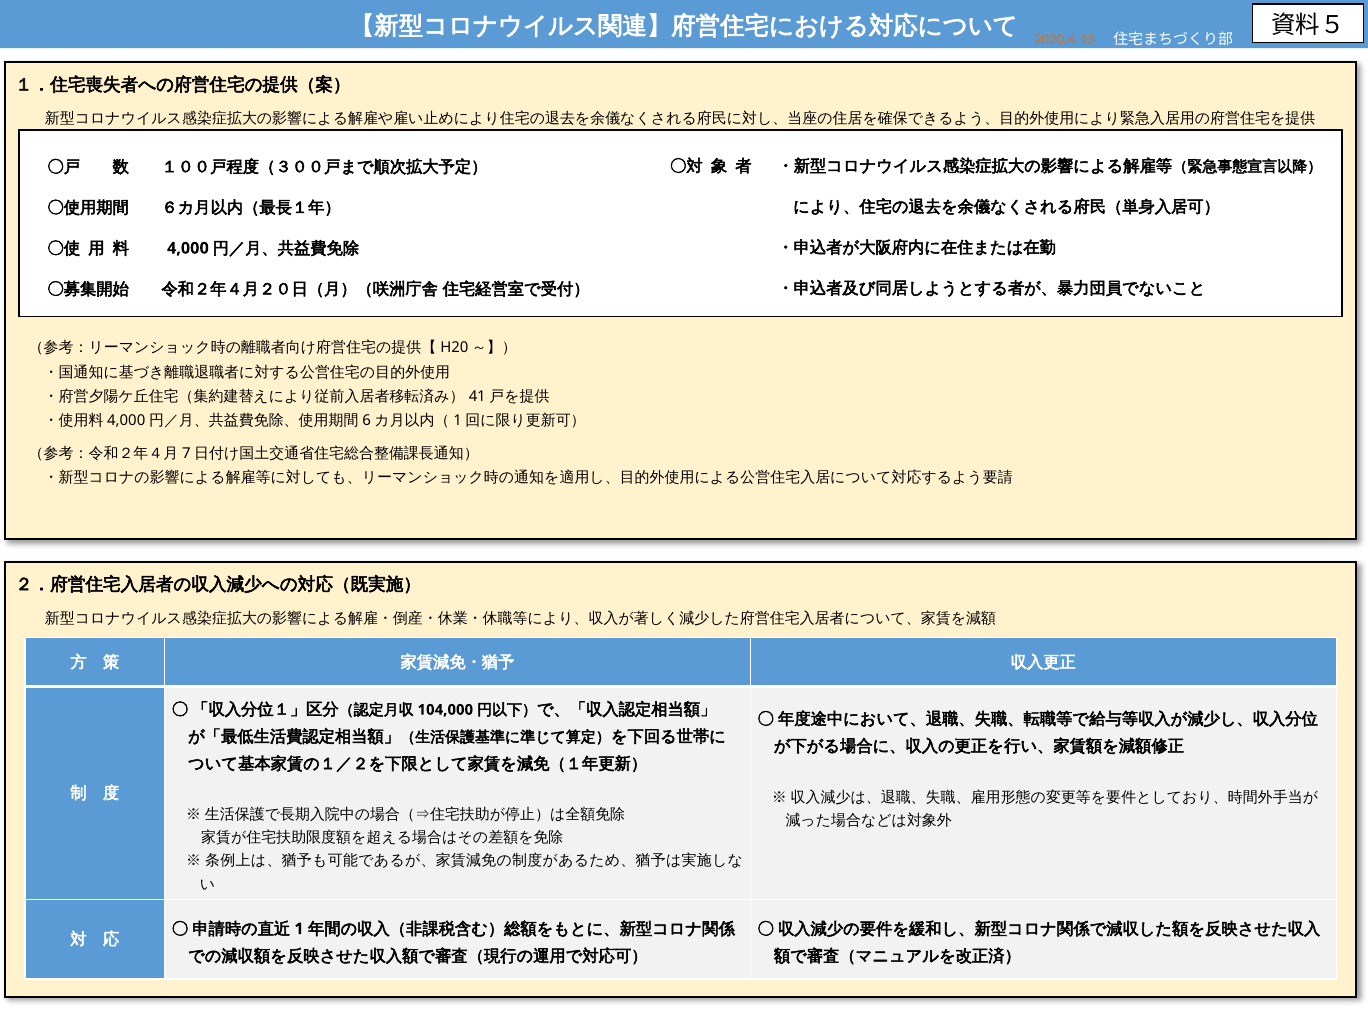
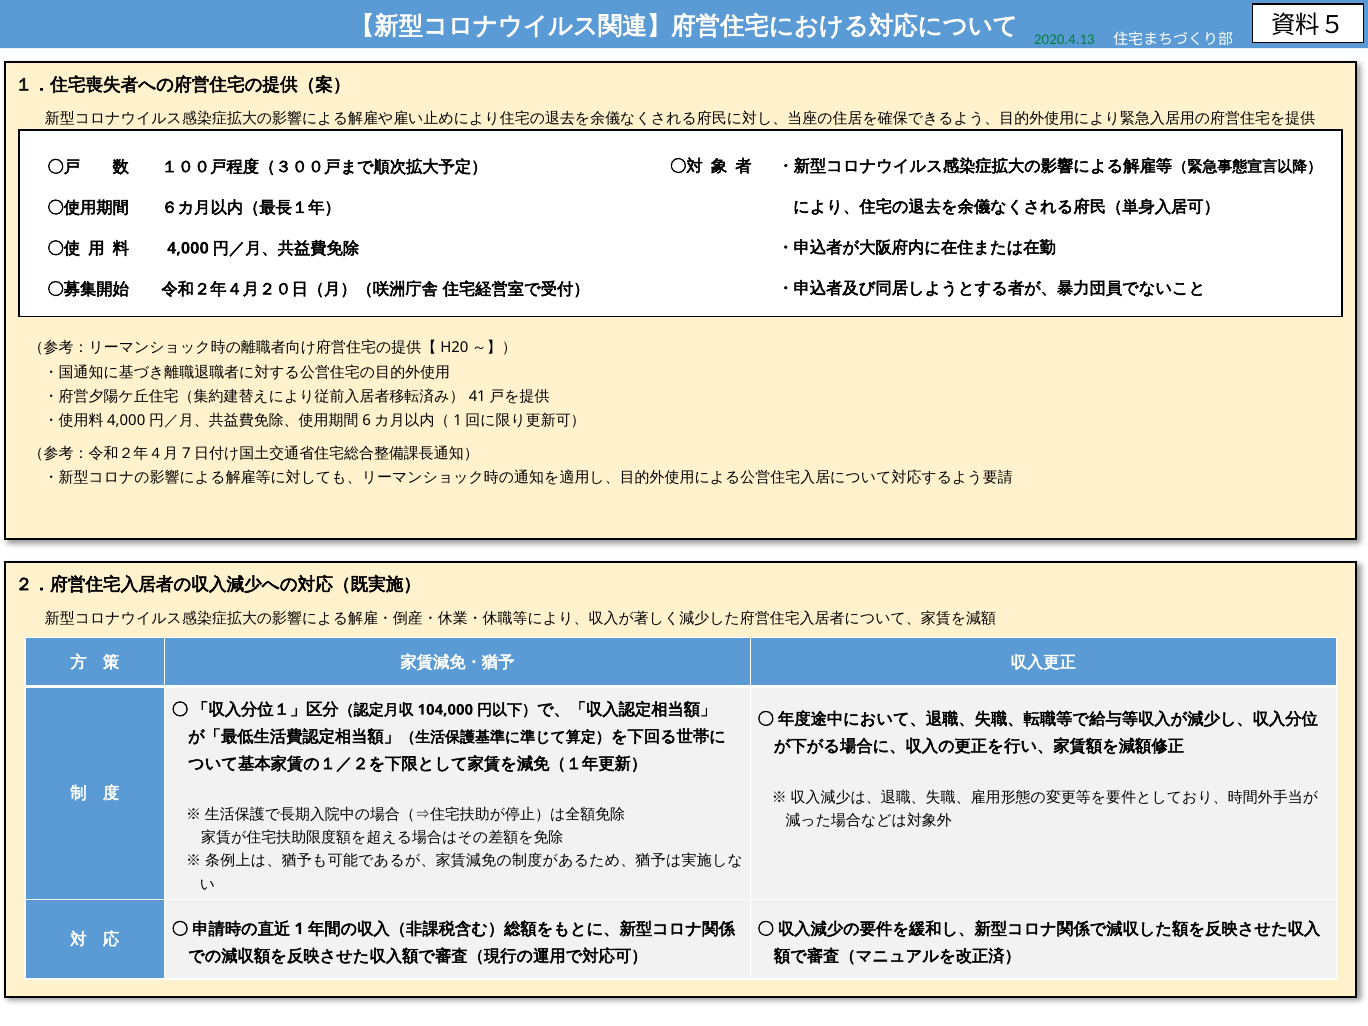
2020.4.13 colour: orange -> green (1064, 39)
